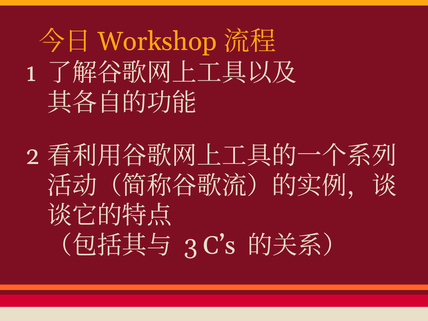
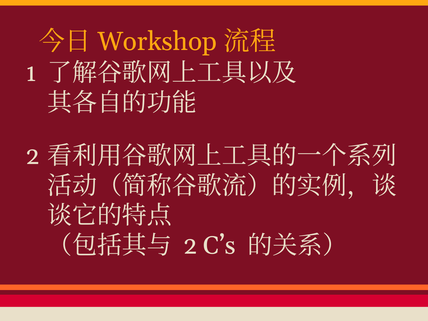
3: 3 -> 2 (191, 246)
